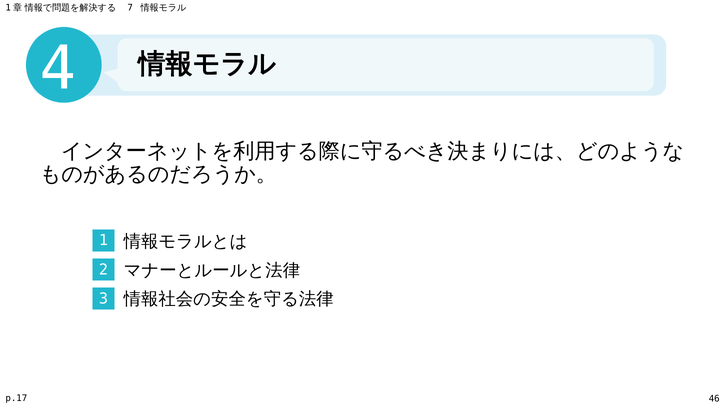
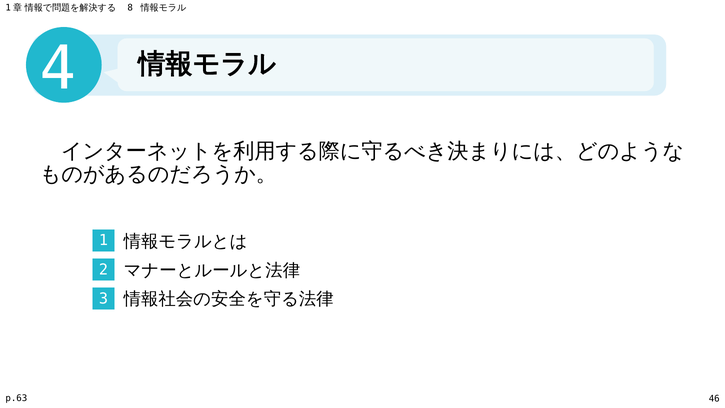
7: 7 -> 8 (130, 8)
p.17: p.17 -> p.63 (16, 398)
